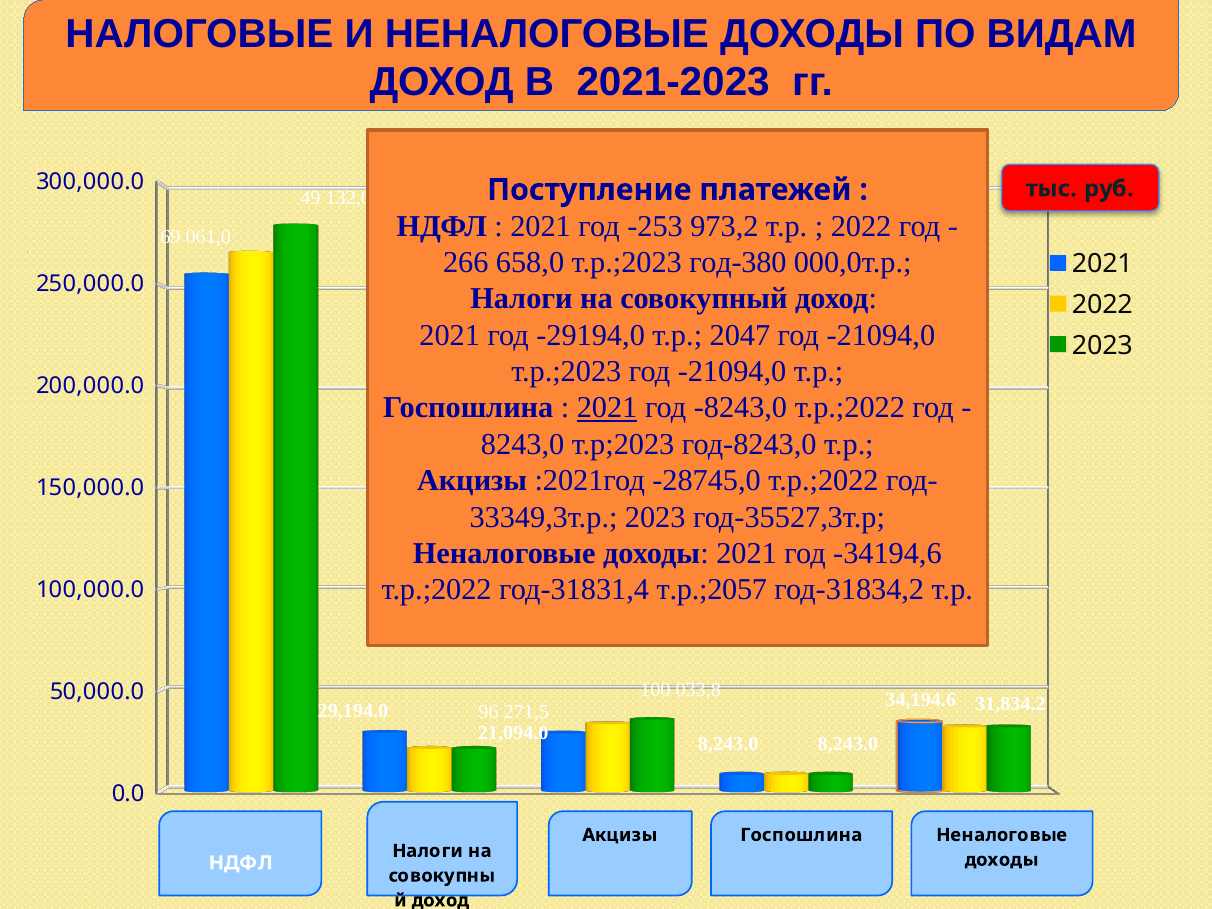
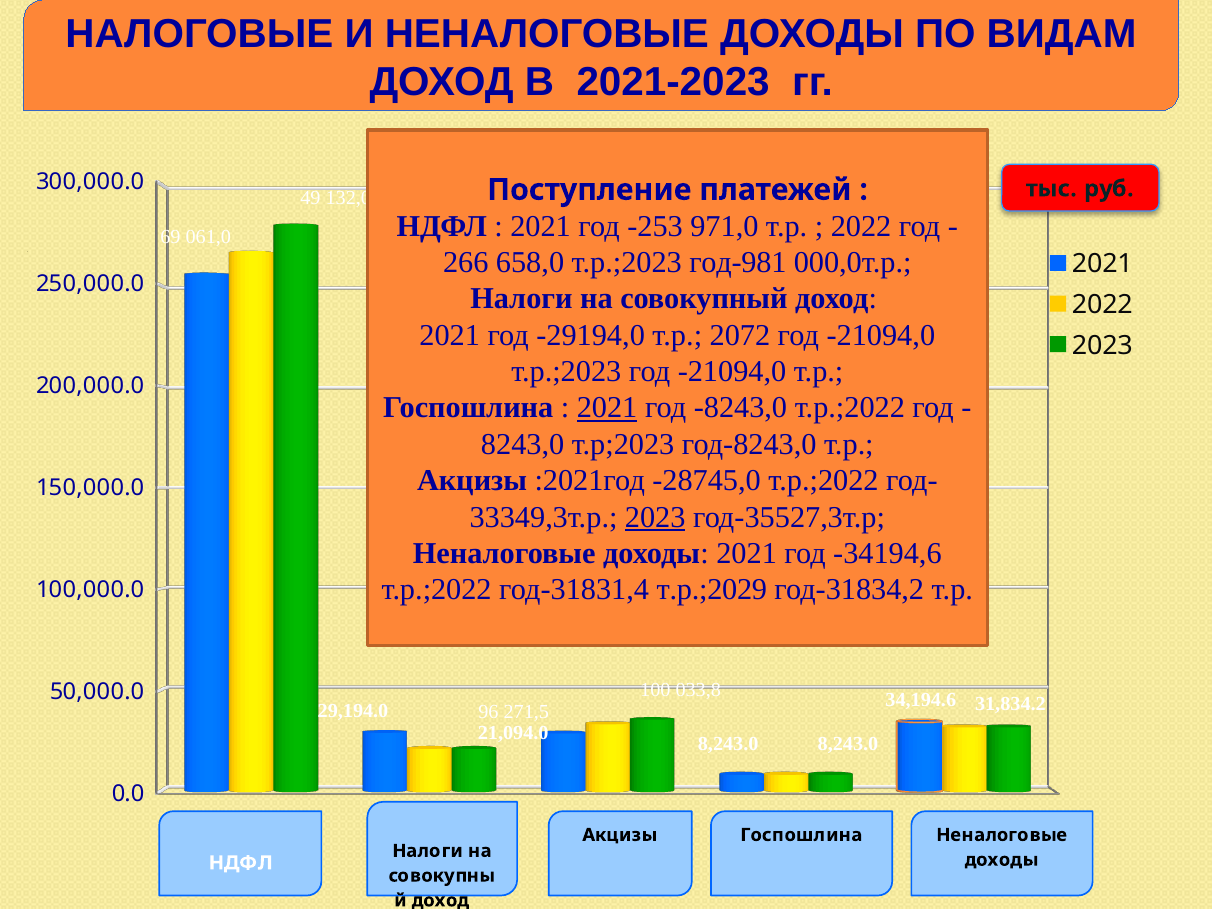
973,2: 973,2 -> 971,0 (724, 226)
год-380: год-380 -> год-981 (738, 263)
2047: 2047 -> 2072 (740, 335)
2023 underline: none -> present (655, 517)
т.р.;2057: т.р.;2057 -> т.р.;2029 (712, 590)
